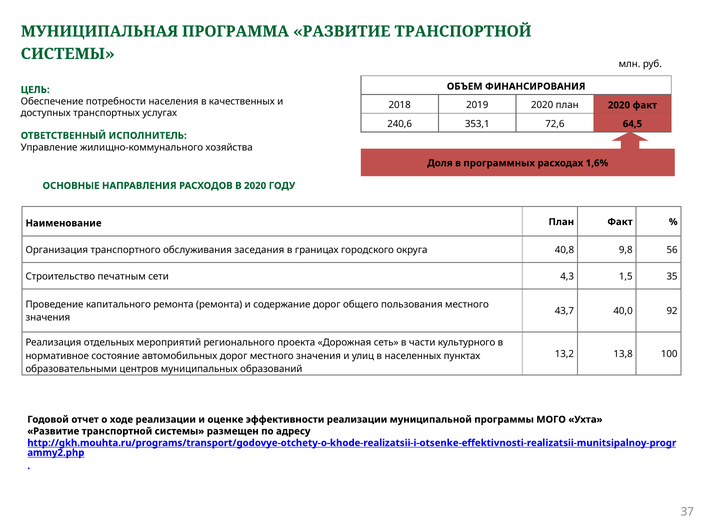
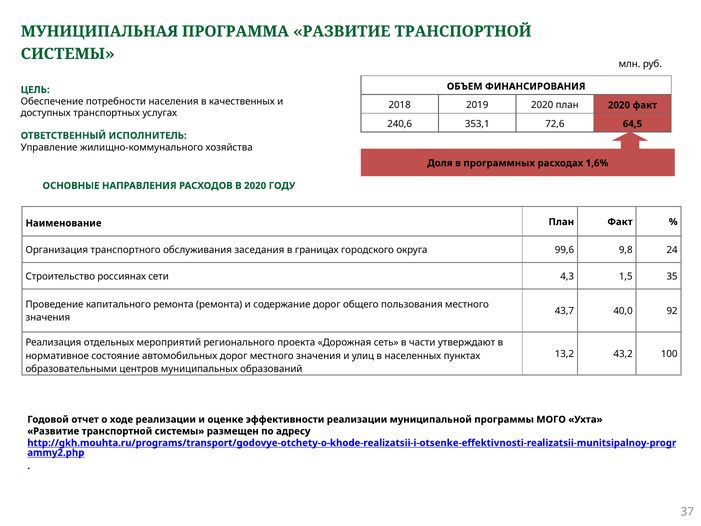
40,8: 40,8 -> 99,6 (564, 250)
56: 56 -> 24 (672, 250)
печатным: печатным -> россиянах (122, 276)
культурного: культурного -> утверждают (467, 342)
13,8: 13,8 -> 43,2 (623, 354)
